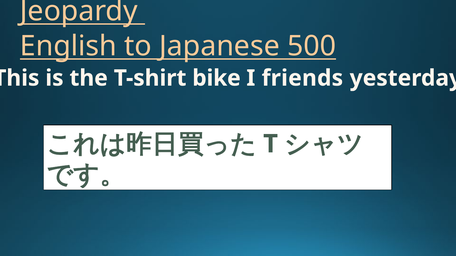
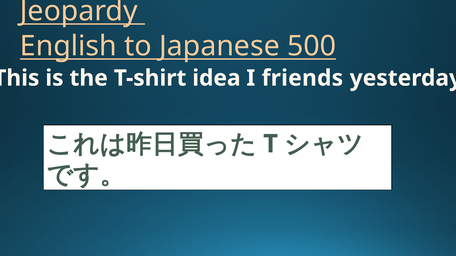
bike: bike -> idea (216, 78)
